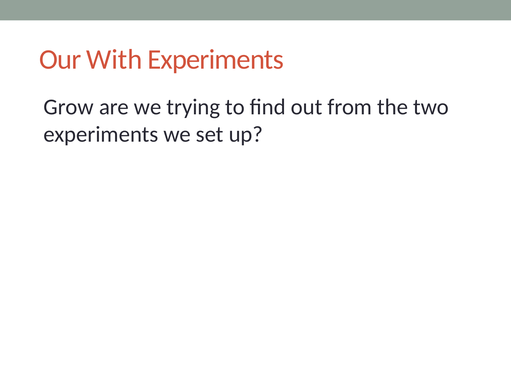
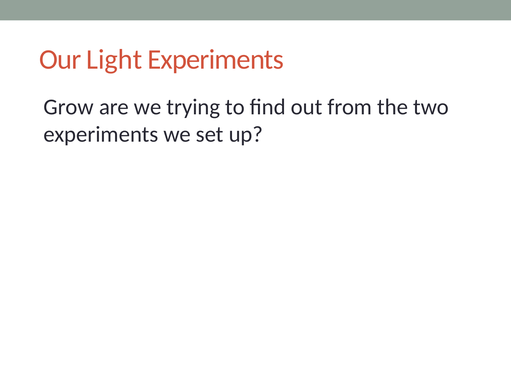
With: With -> Light (114, 59)
